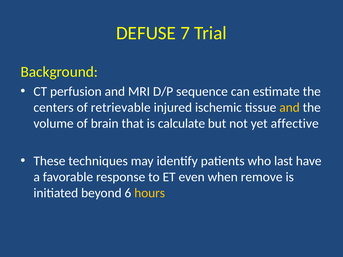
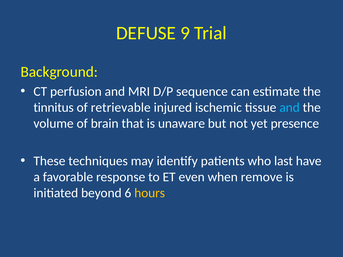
7: 7 -> 9 (185, 33)
centers: centers -> tinnitus (54, 108)
and colour: yellow -> light blue (290, 108)
calculate: calculate -> unaware (181, 124)
affective: affective -> presence (295, 124)
